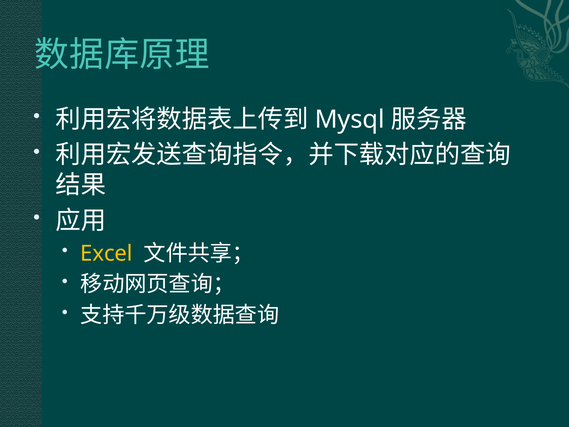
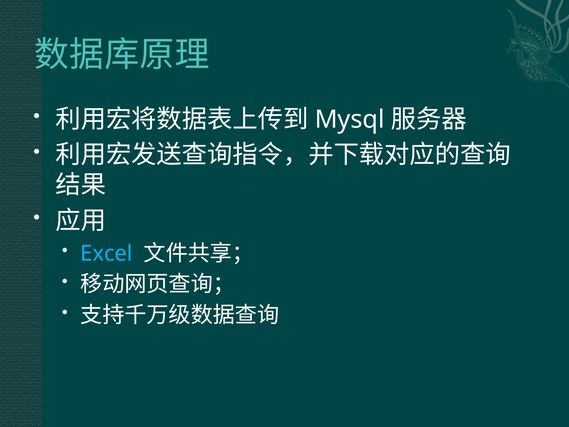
Excel colour: yellow -> light blue (106, 253)
